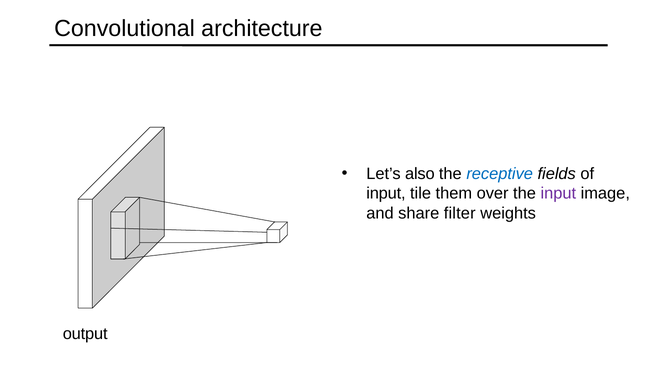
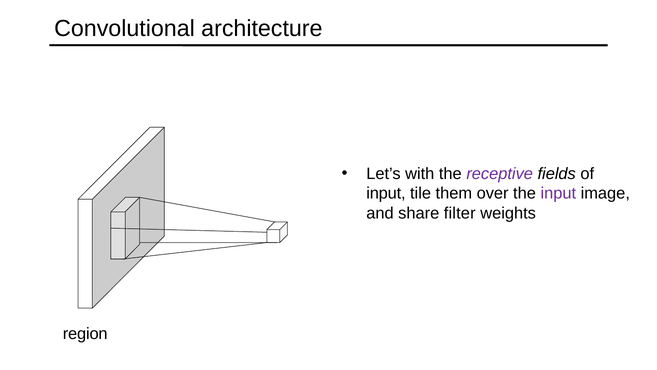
also: also -> with (420, 174)
receptive colour: blue -> purple (500, 174)
output: output -> region (85, 333)
